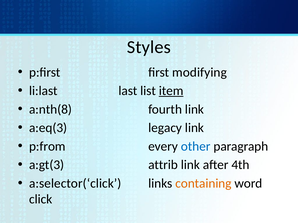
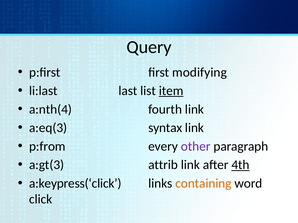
Styles: Styles -> Query (149, 47)
a:nth(8: a:nth(8 -> a:nth(4 (50, 110)
legacy: legacy -> syntax (165, 128)
other colour: blue -> purple (196, 147)
4th underline: none -> present (240, 165)
a:selector(‘click: a:selector(‘click -> a:keypress(‘click (75, 184)
